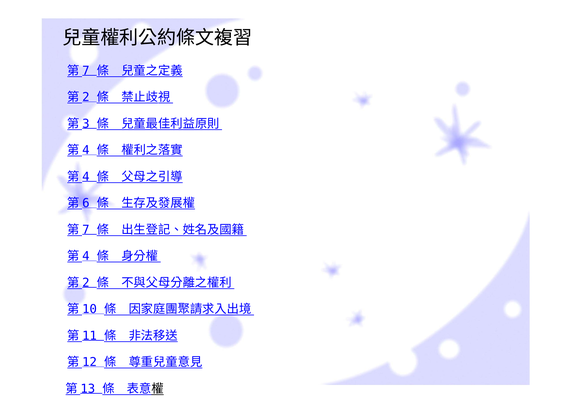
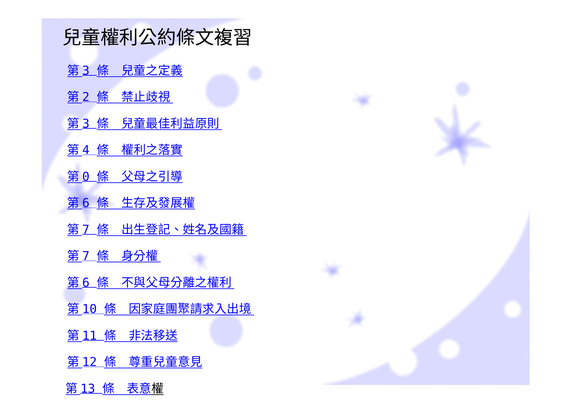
7: 7 -> 3 (86, 71)
4: 4 -> 0 (86, 177)
4: 4 -> 7 (86, 256)
2: 2 -> 6 (86, 283)
